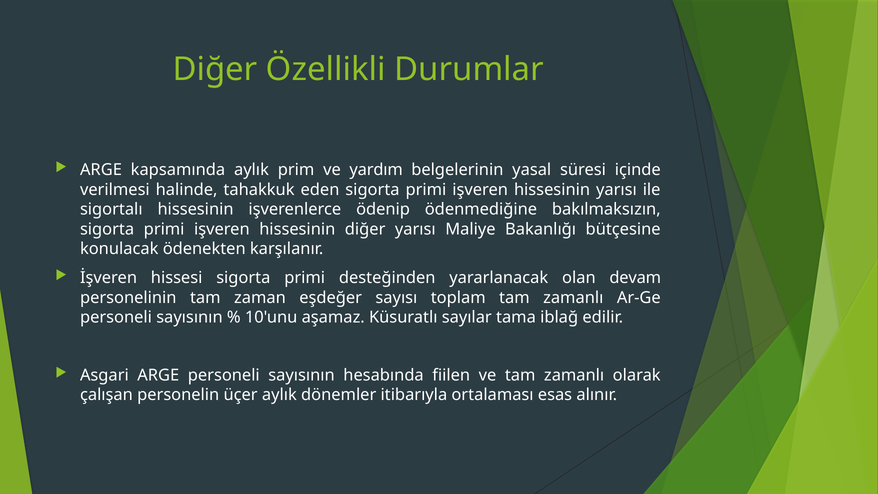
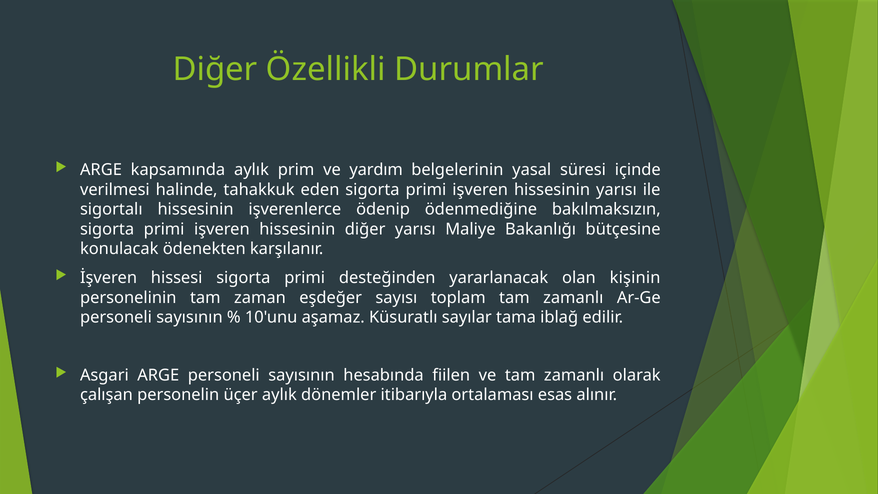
devam: devam -> kişinin (635, 278)
